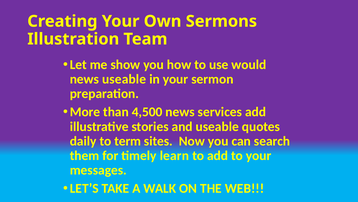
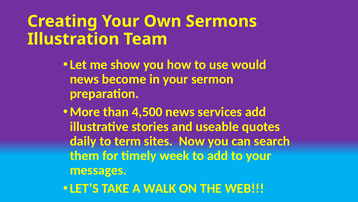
news useable: useable -> become (124, 79)
learn: learn -> week (174, 155)
